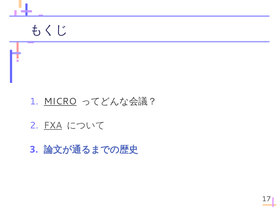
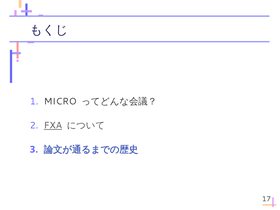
MICRO underline: present -> none (60, 102)
